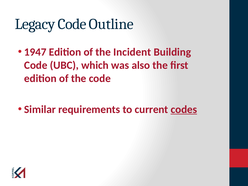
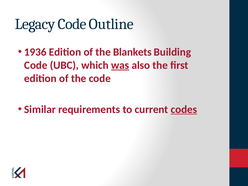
1947: 1947 -> 1936 (35, 52)
Incident: Incident -> Blankets (132, 52)
was underline: none -> present (120, 65)
